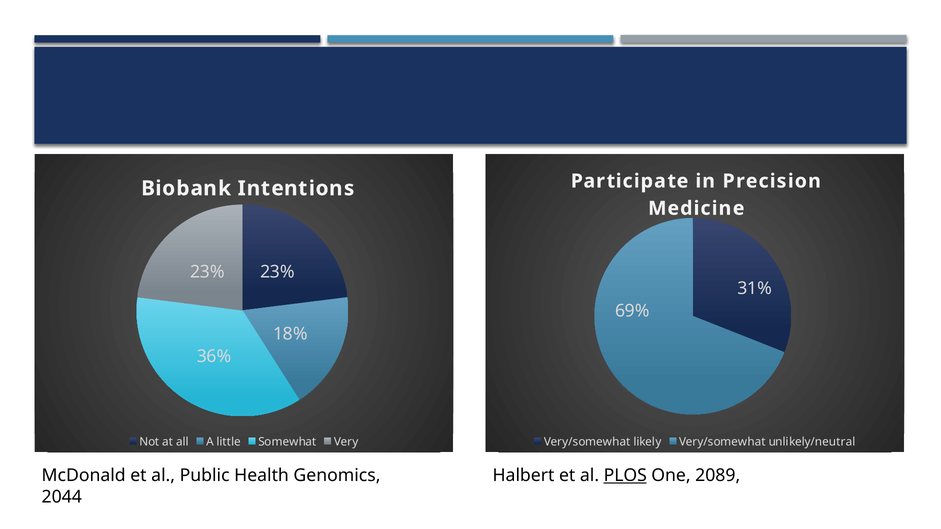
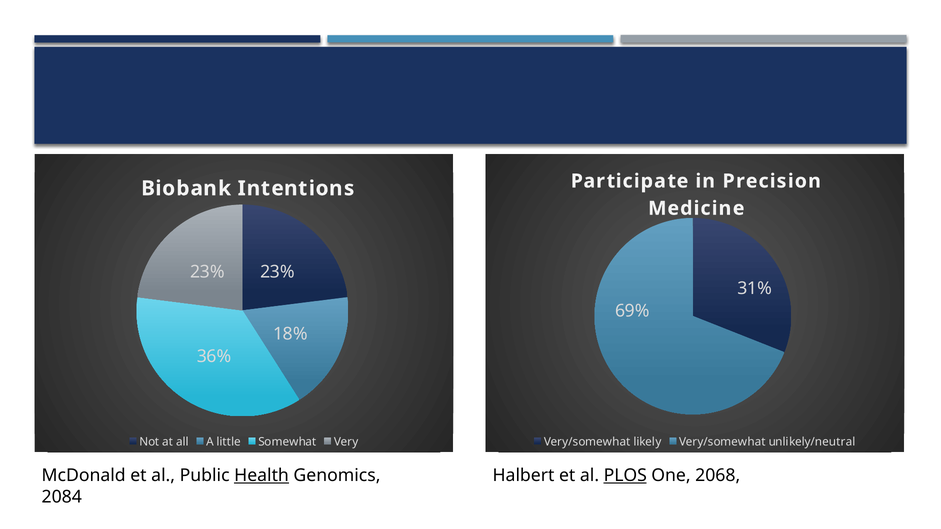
Health underline: none -> present (262, 476)
2089: 2089 -> 2068 (718, 476)
2044: 2044 -> 2084 (62, 497)
